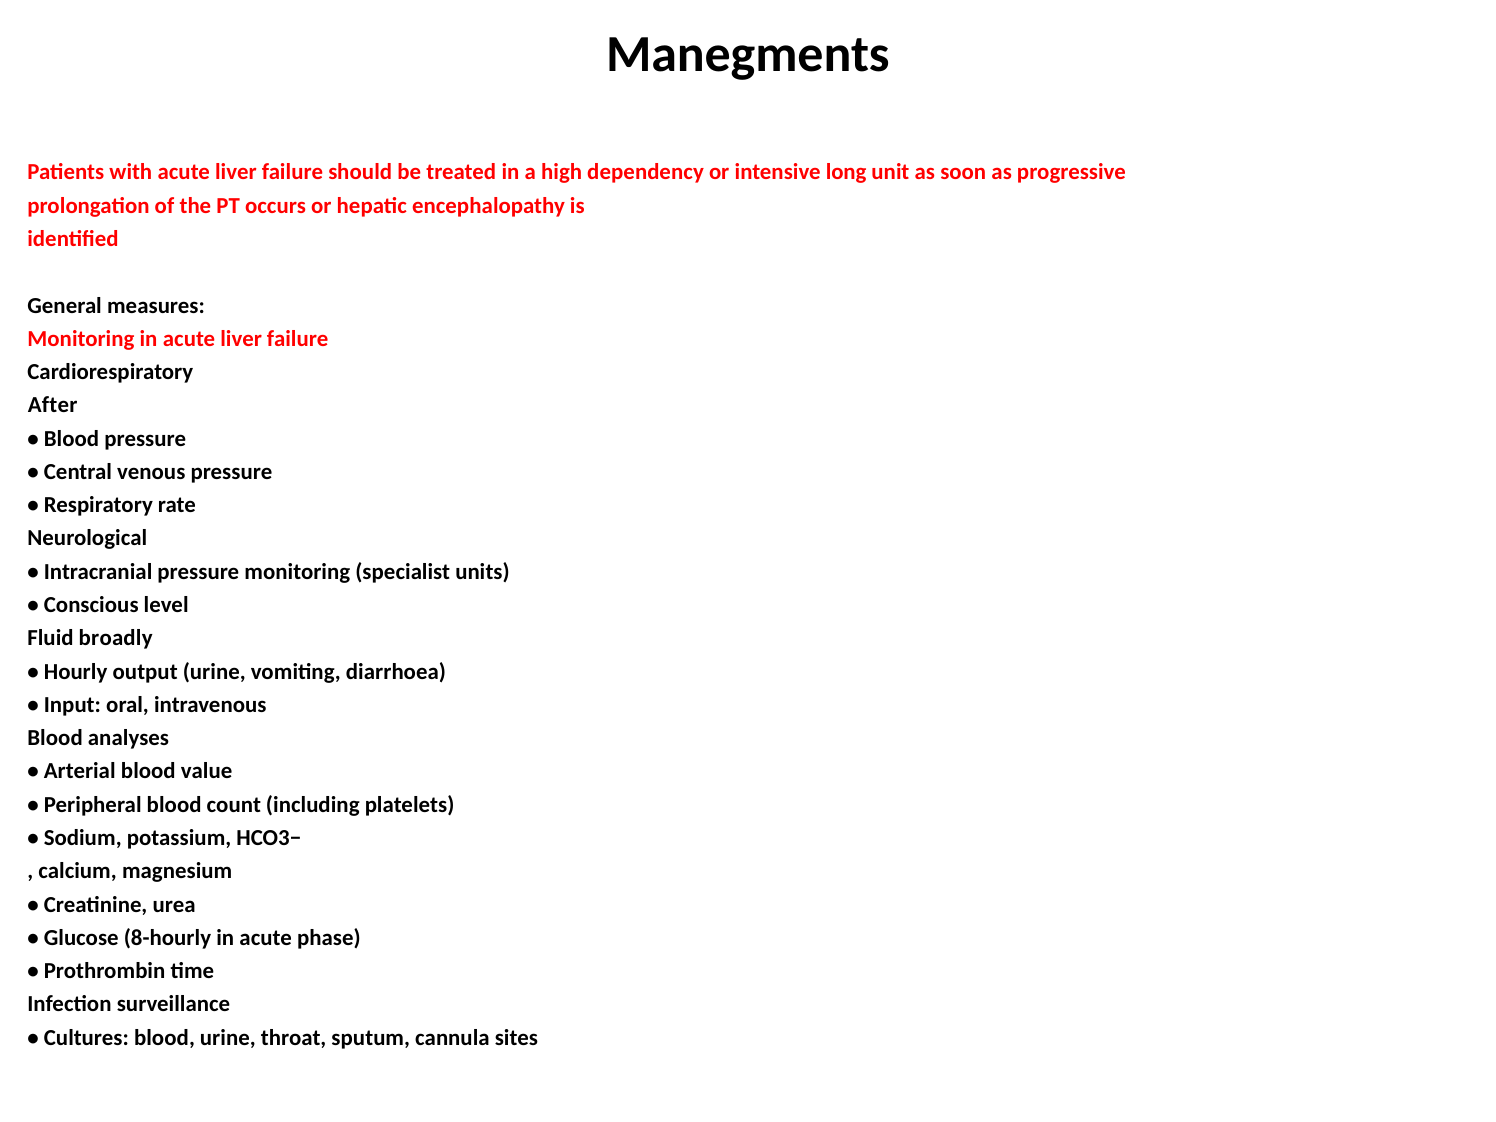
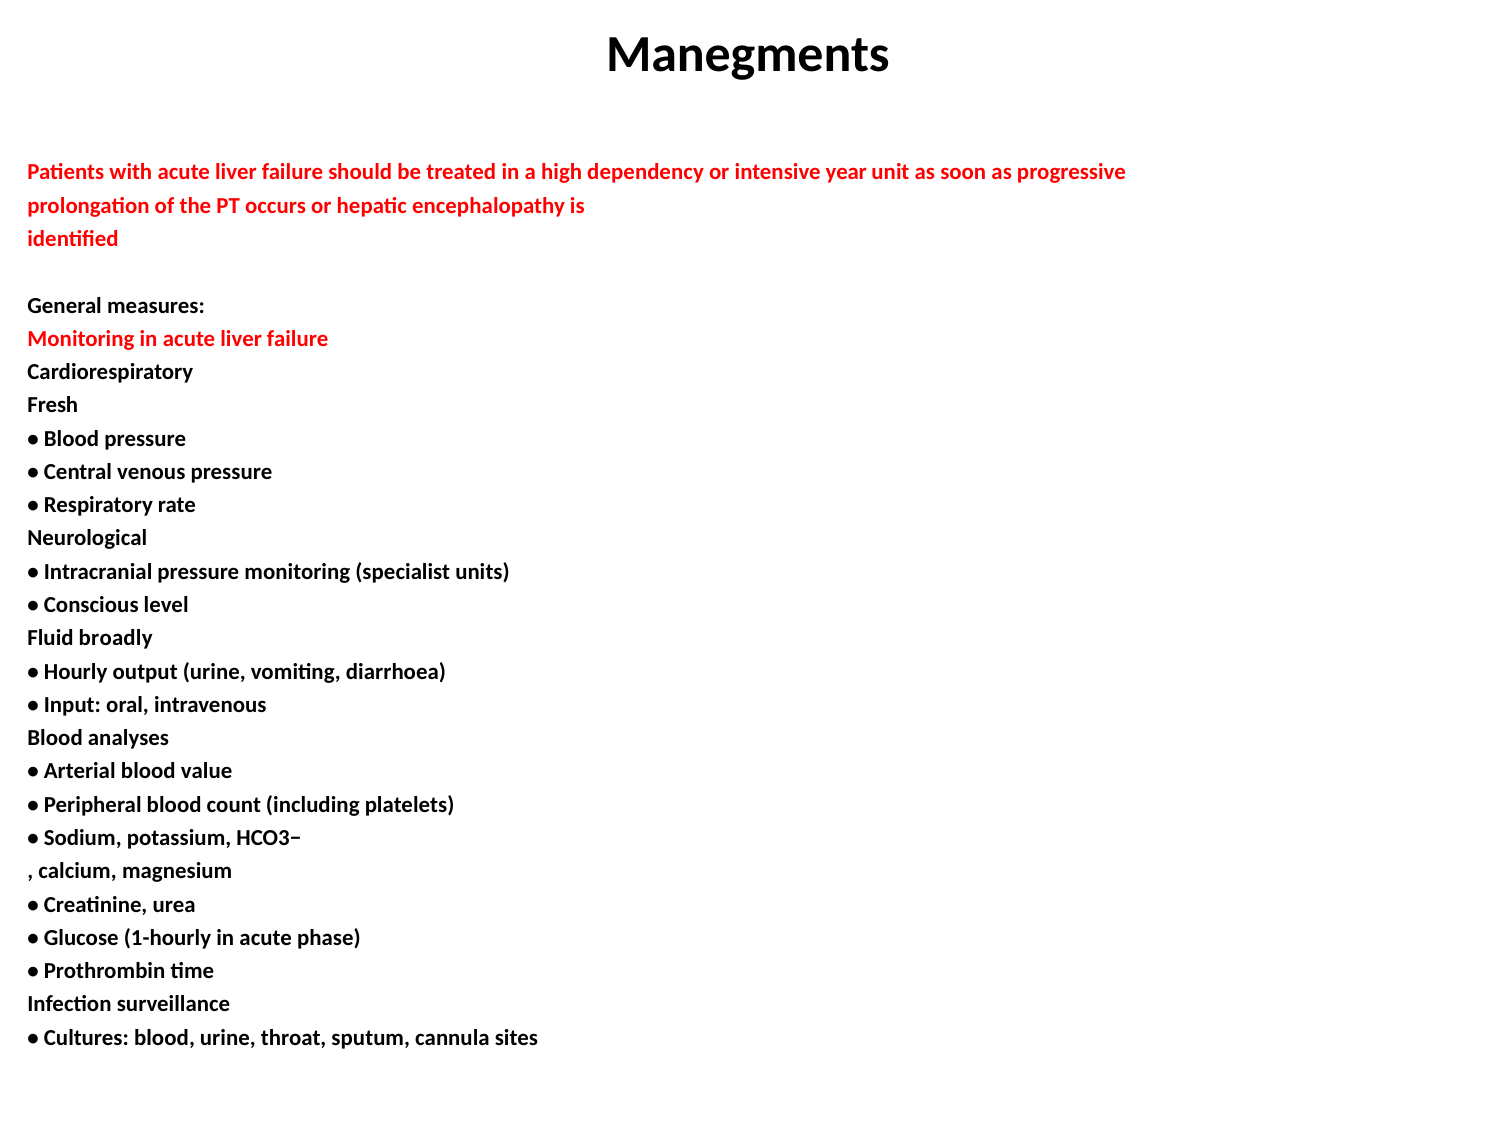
long: long -> year (846, 172)
After: After -> Fresh (53, 405)
8-hourly: 8-hourly -> 1-hourly (167, 938)
